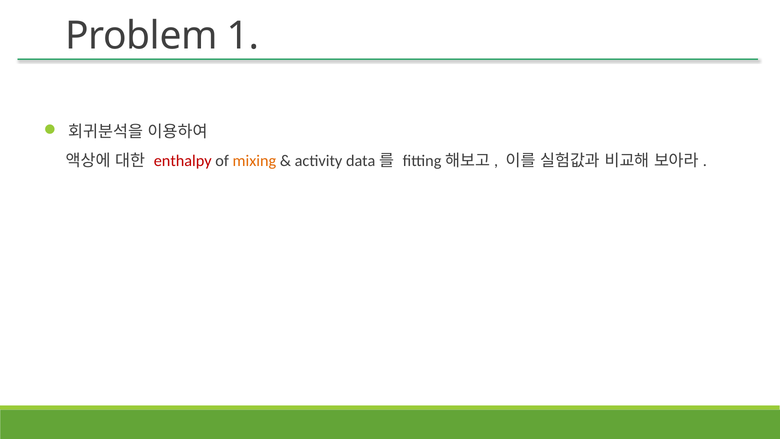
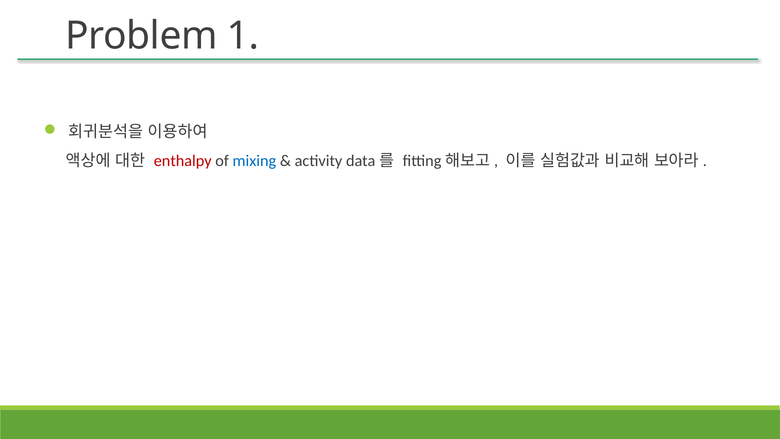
mixing colour: orange -> blue (254, 161)
